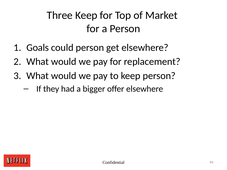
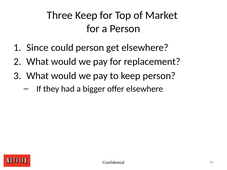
Goals: Goals -> Since (38, 48)
